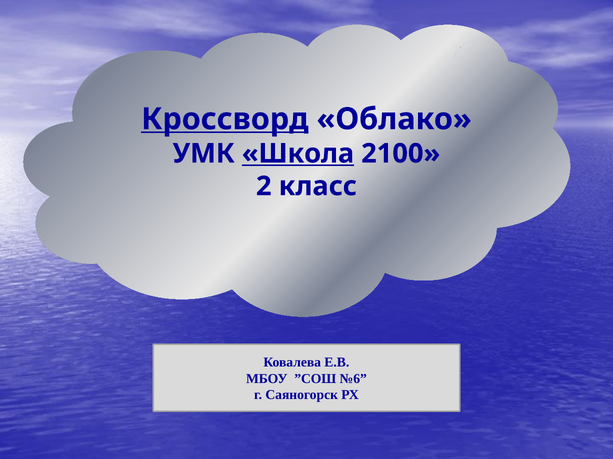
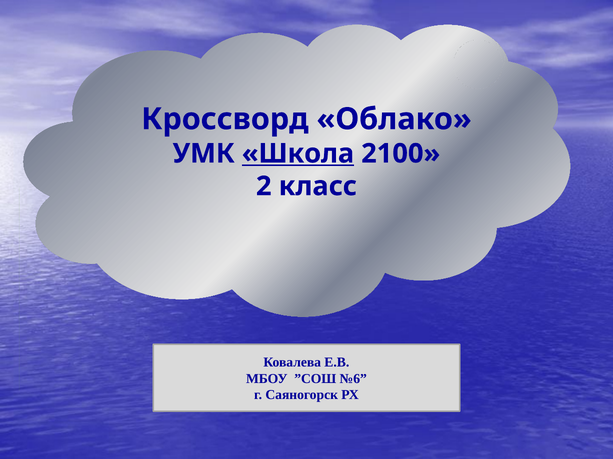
Кроссворд underline: present -> none (225, 119)
